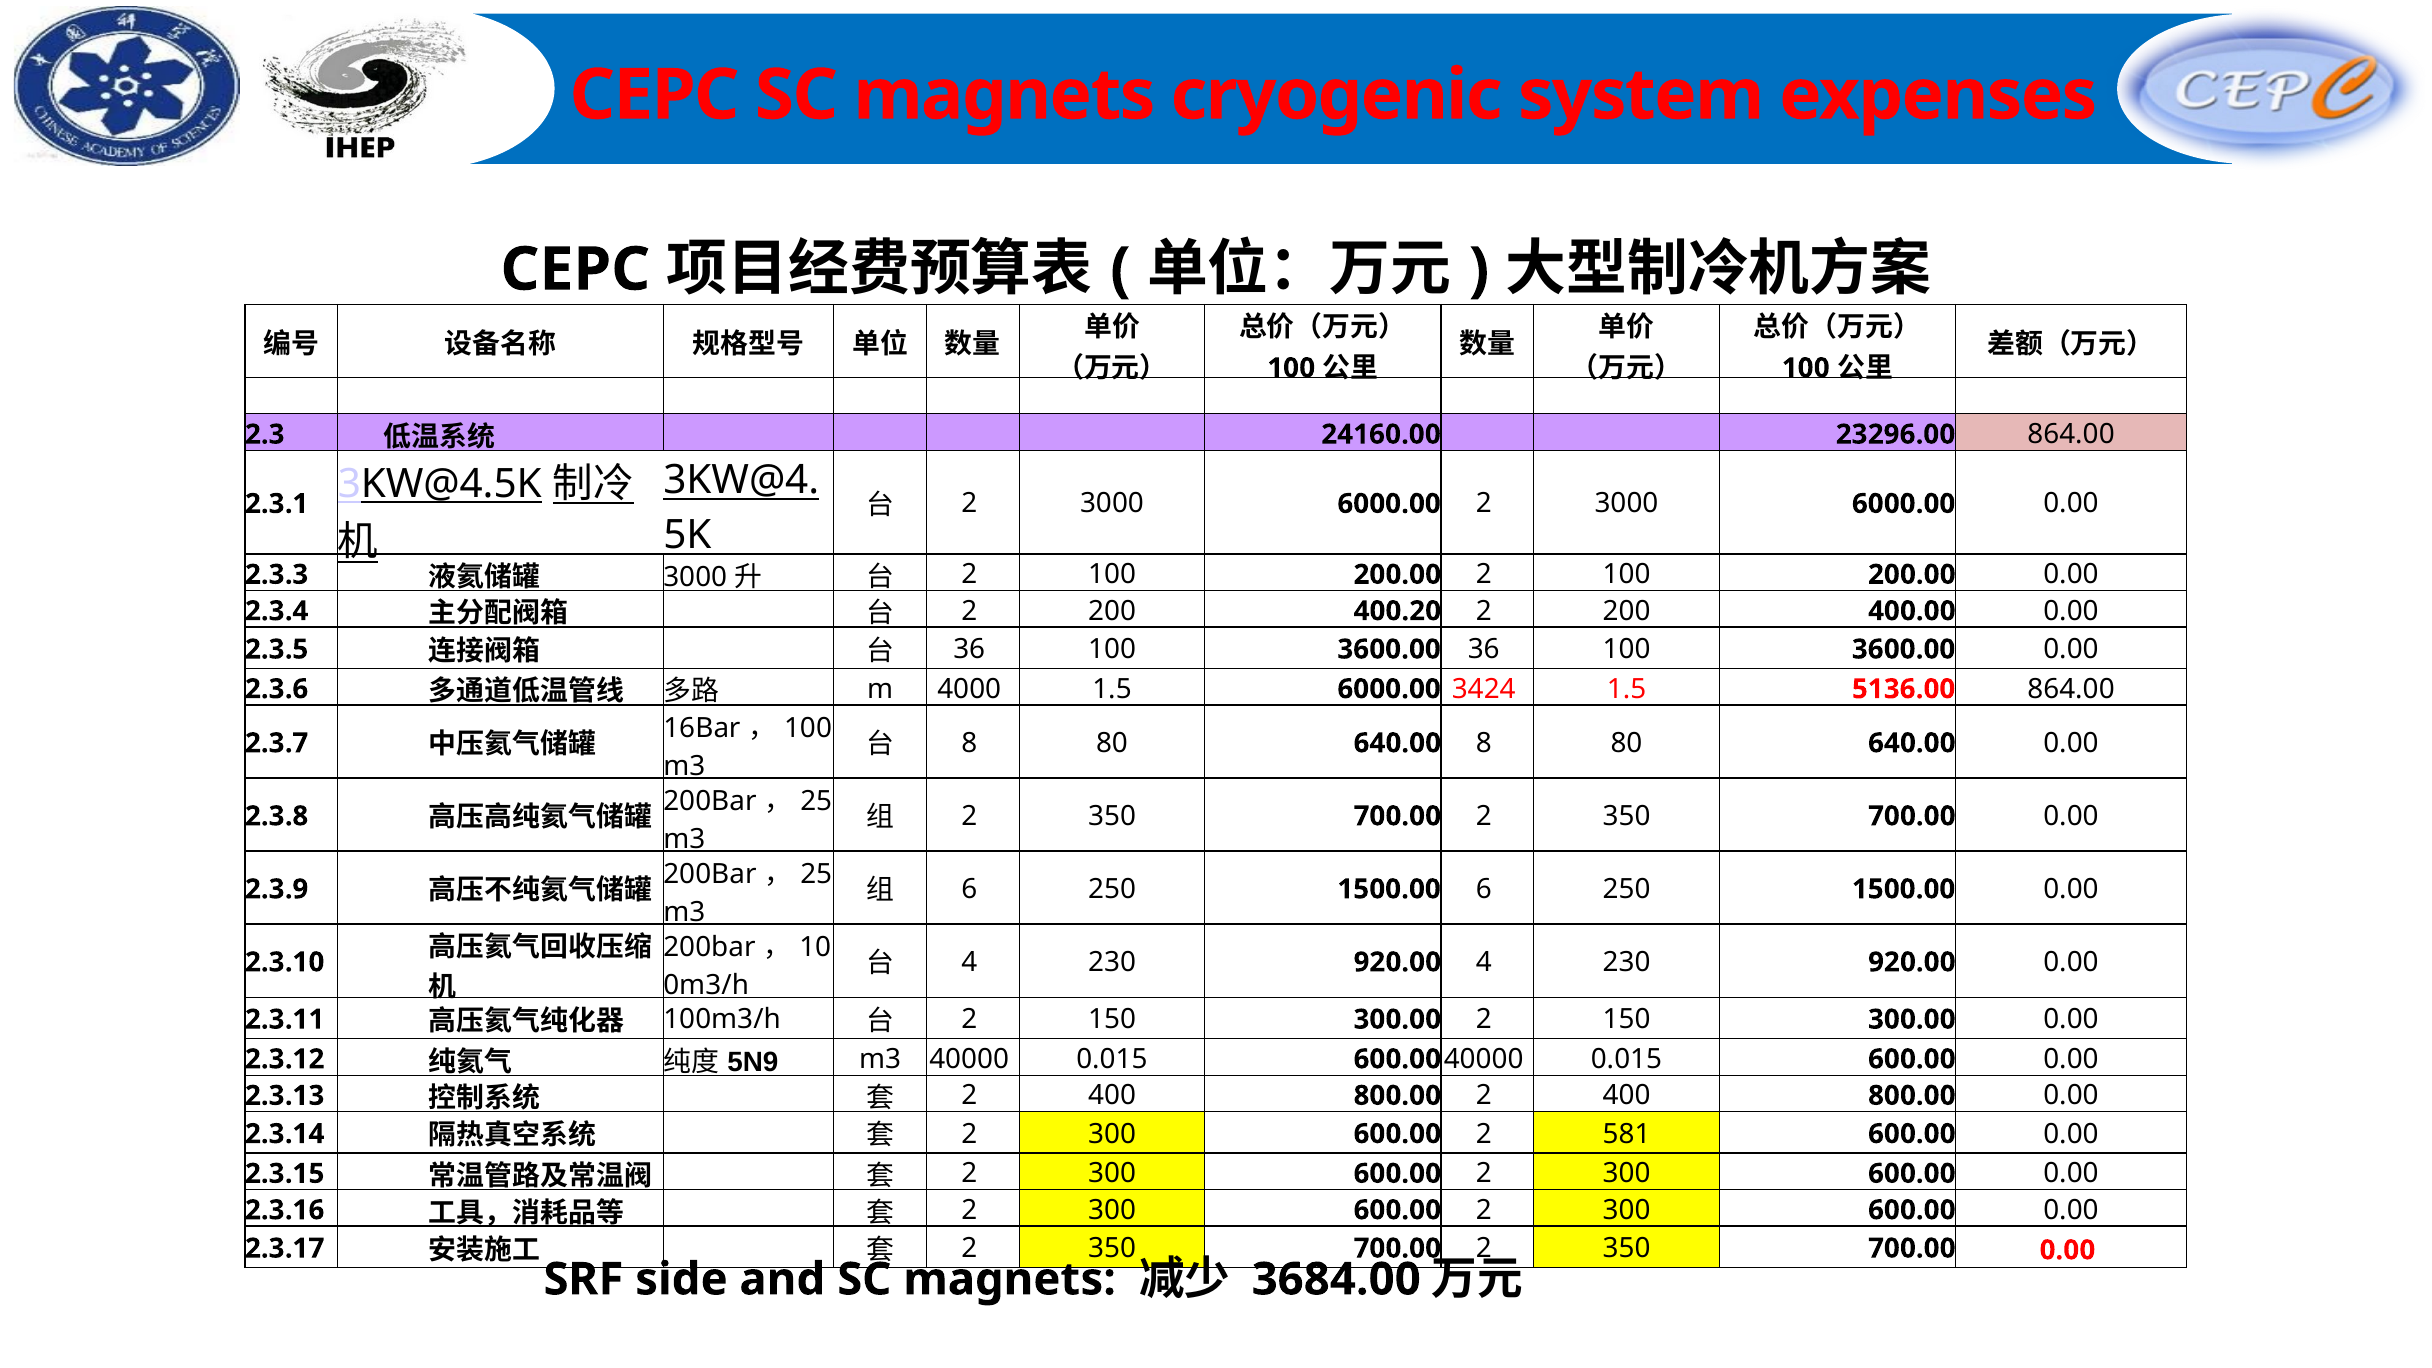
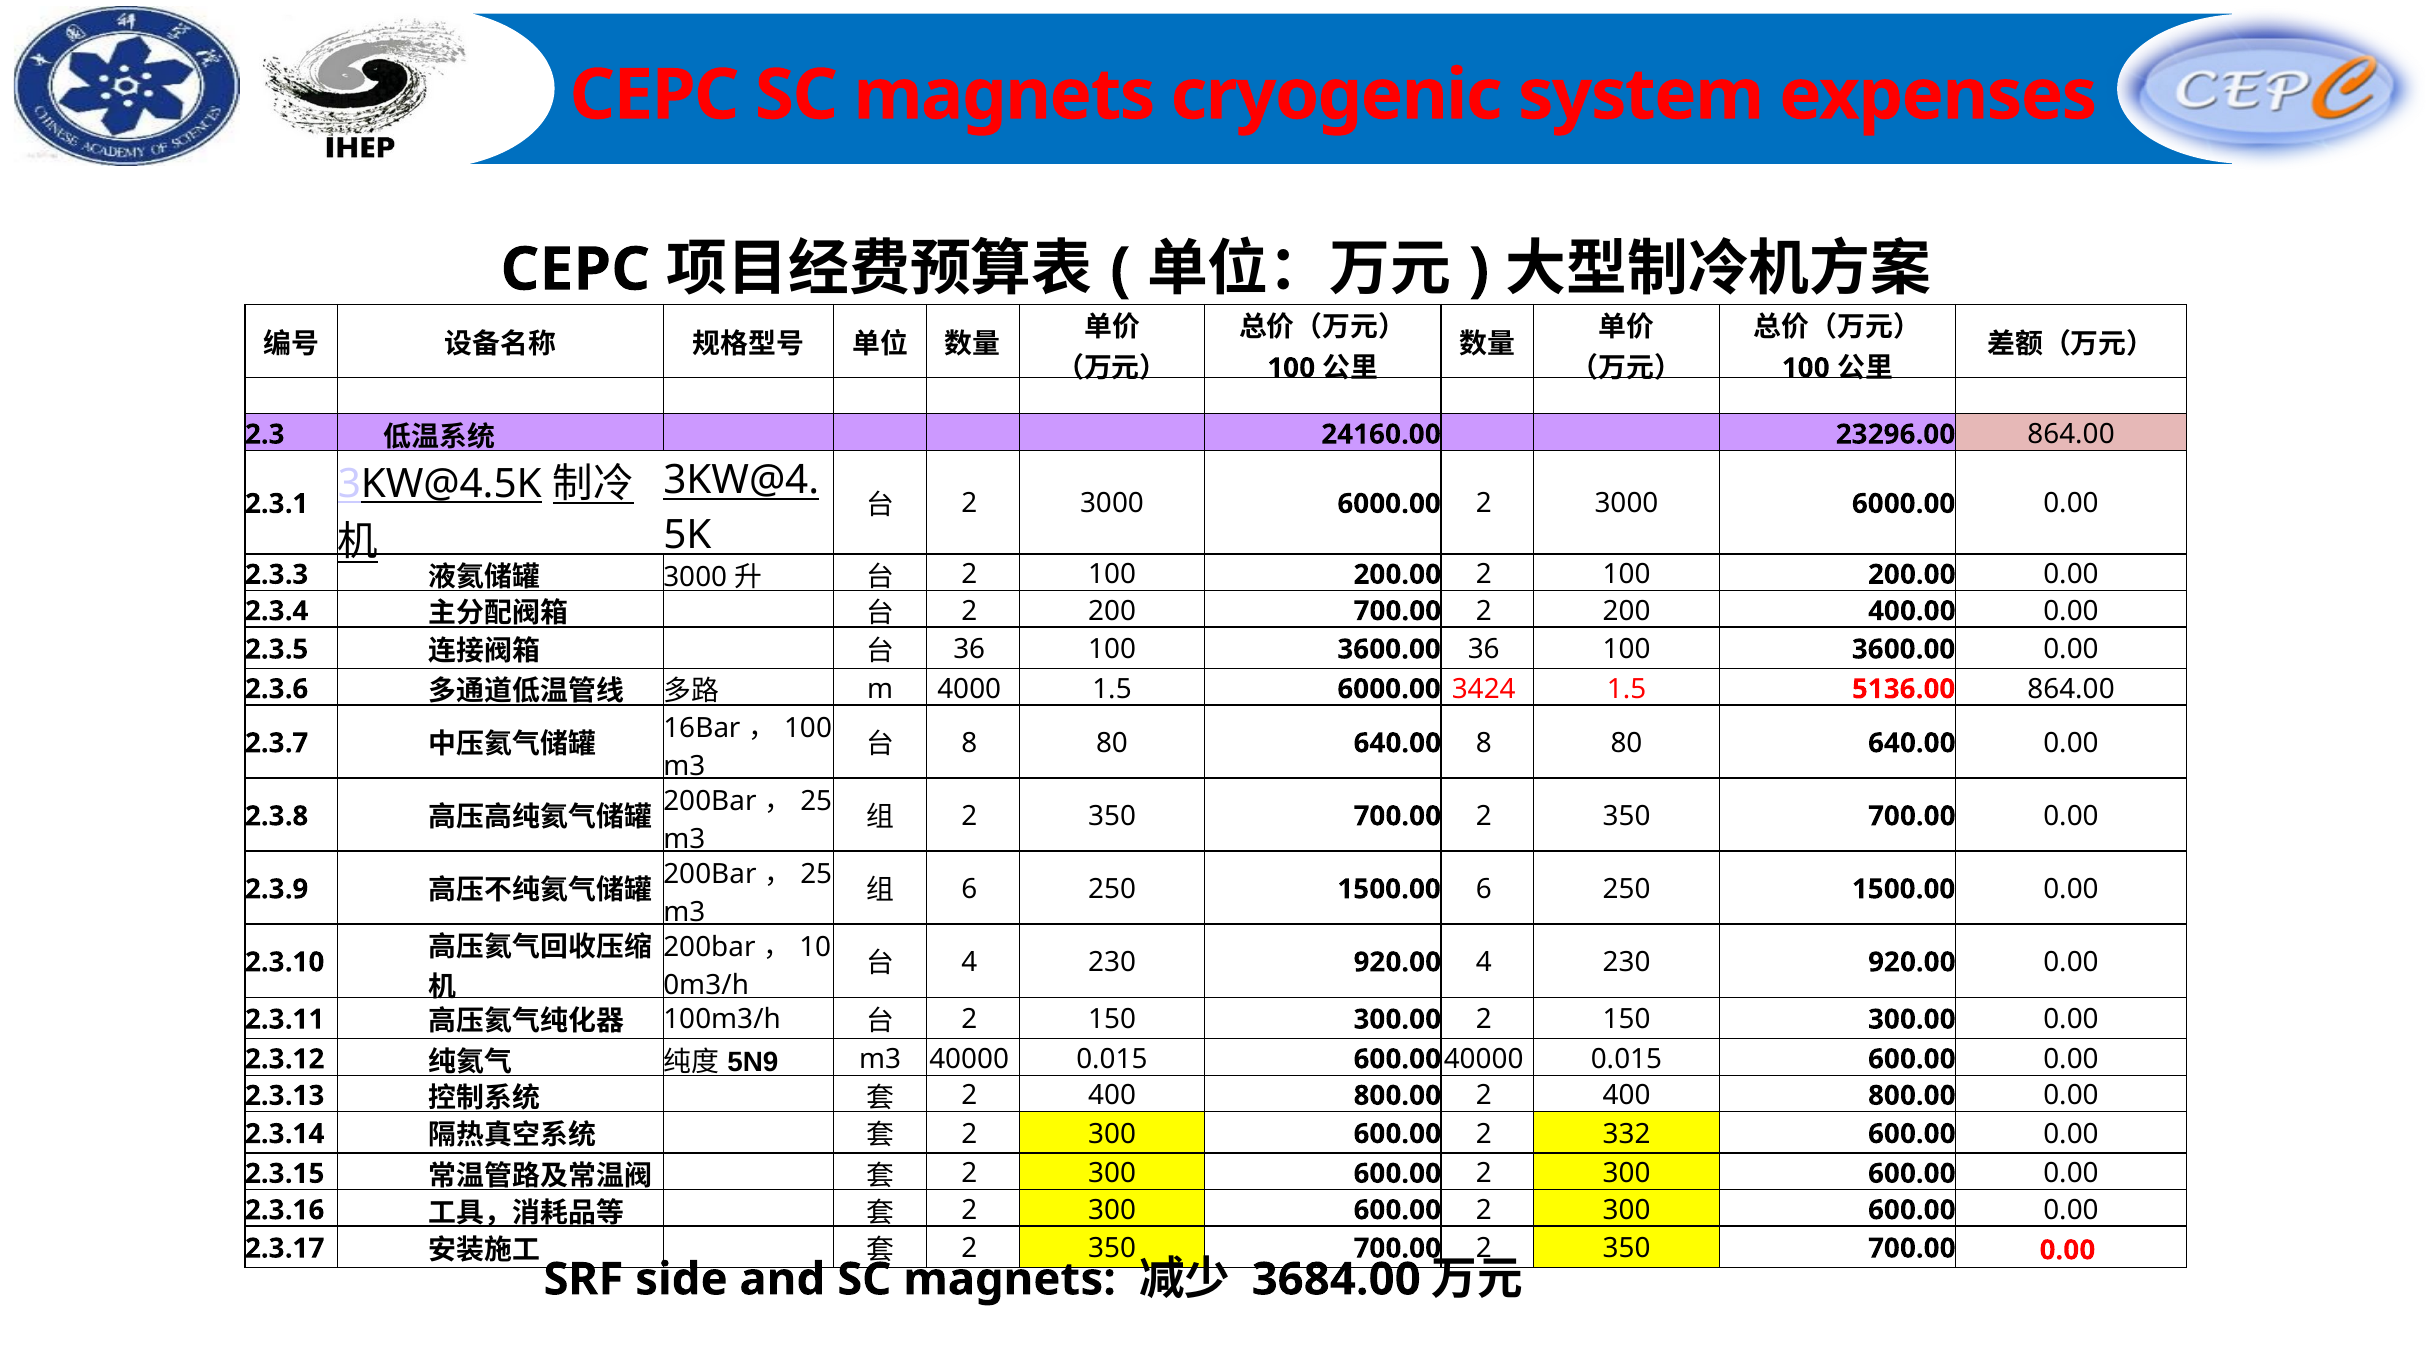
400.20: 400.20 -> 700.00 (1397, 611)
581: 581 -> 332 (1627, 1134)
